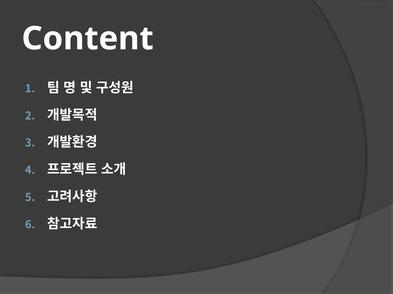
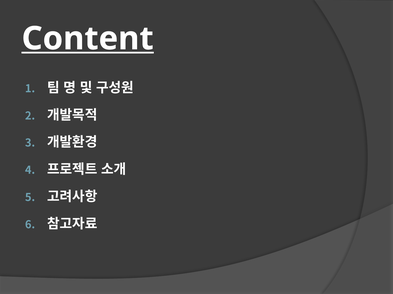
Content underline: none -> present (88, 39)
